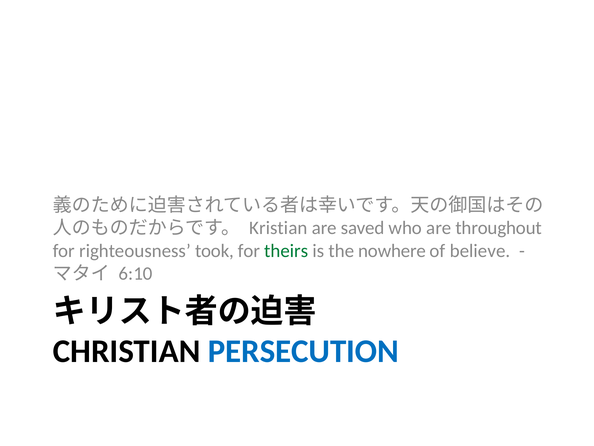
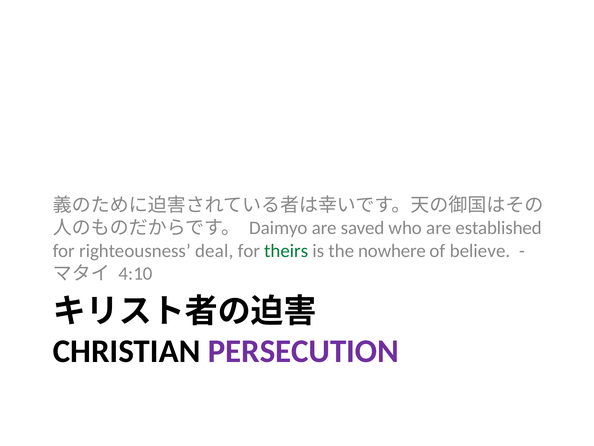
Kristian: Kristian -> Daimyo (278, 228)
throughout: throughout -> established (499, 228)
took: took -> deal (214, 250)
6:10: 6:10 -> 4:10 (136, 273)
PERSECUTION colour: blue -> purple (303, 351)
